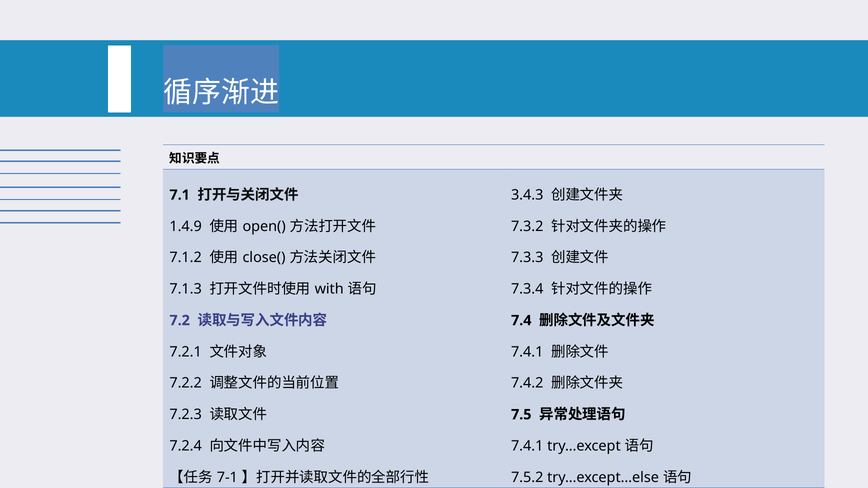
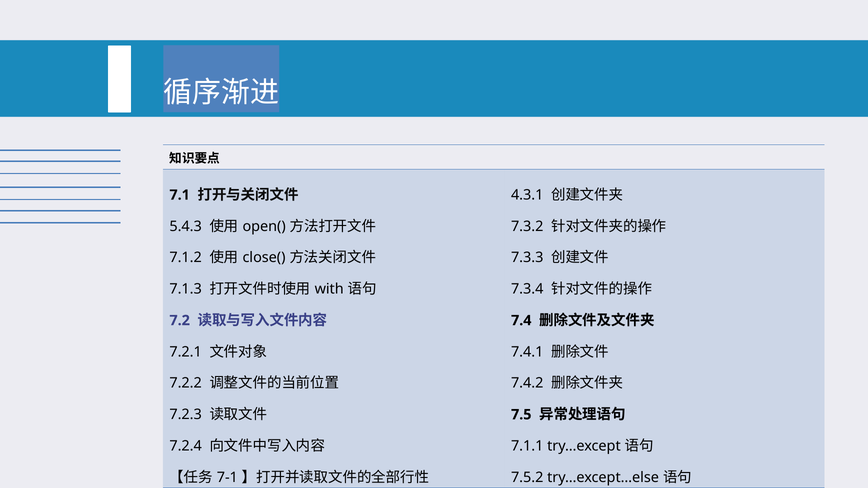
3.4.3: 3.4.3 -> 4.3.1 (527, 195)
1.4.9: 1.4.9 -> 5.4.3 (186, 226)
7.4.1: 7.4.1 -> 7.1.1 (527, 446)
